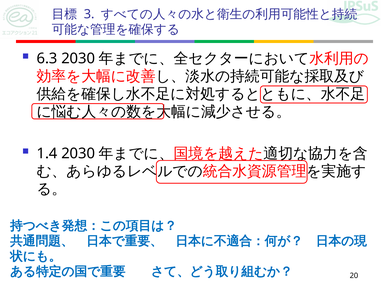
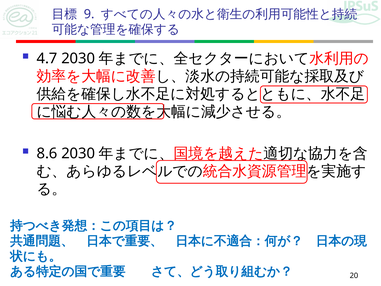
3: 3 -> 9 (89, 14)
6.3: 6.3 -> 4.7 (47, 58)
1.4: 1.4 -> 8.6 (47, 153)
